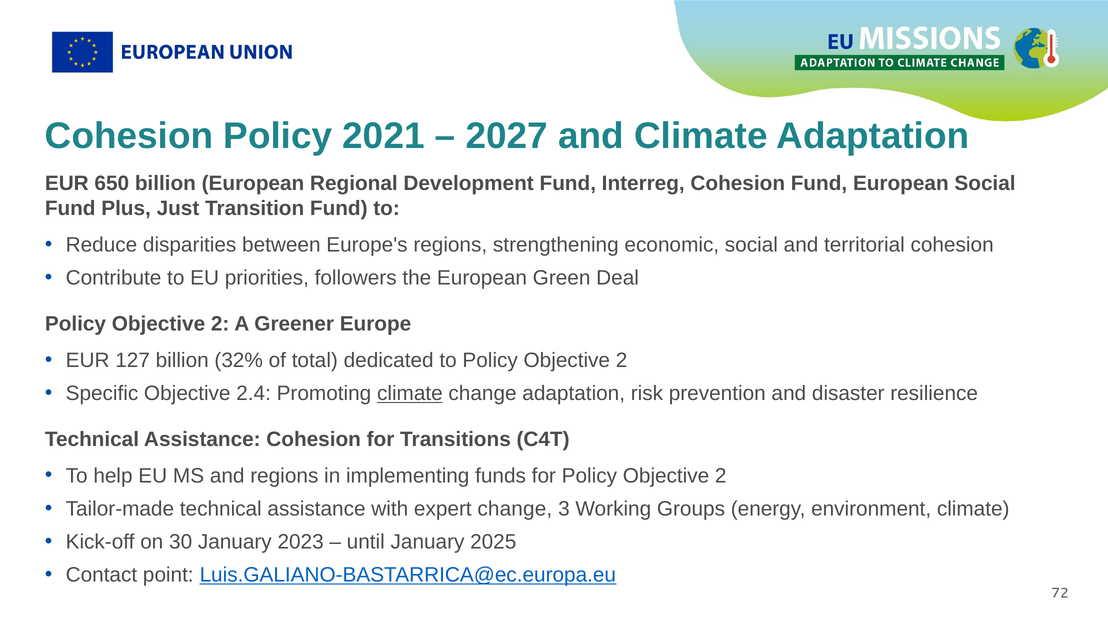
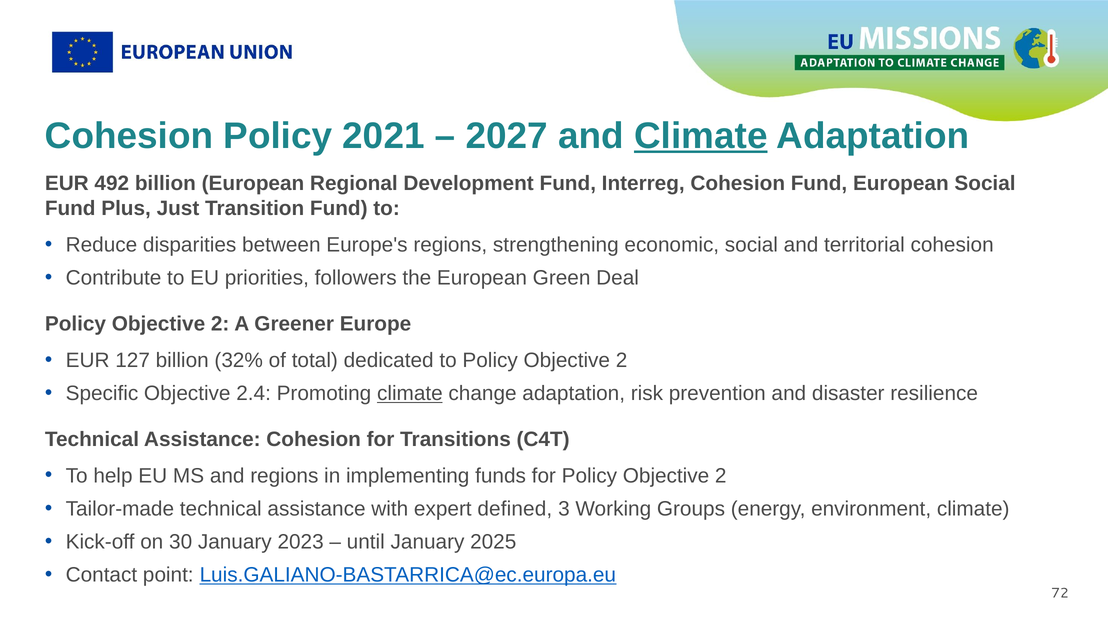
Climate underline: none -> present (701, 136)
650: 650 -> 492 (112, 183)
expert change: change -> defined (515, 508)
